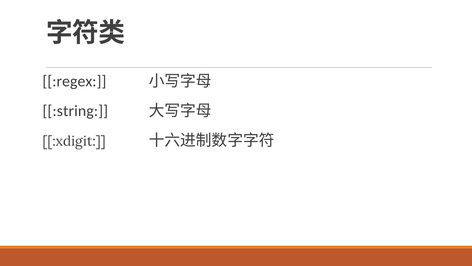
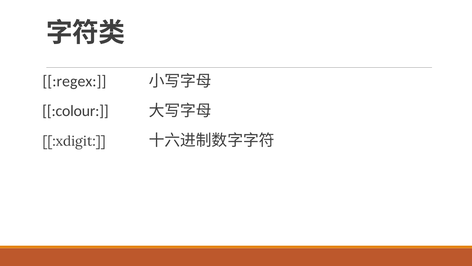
:string: :string -> :colour (75, 111)
